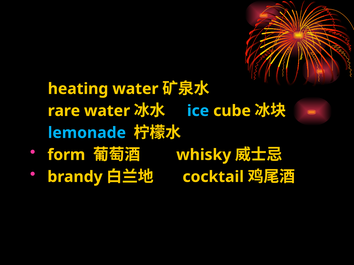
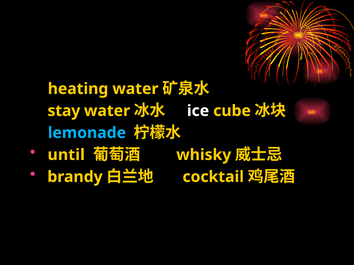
rare: rare -> stay (64, 111)
ice colour: light blue -> white (198, 111)
form: form -> until (66, 155)
